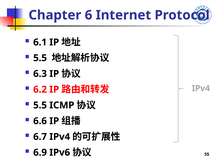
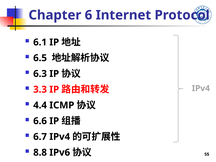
5.5: 5.5 -> 6.5 (40, 58)
6.2: 6.2 -> 3.3 (40, 89)
5.5: 5.5 -> 4.4 (40, 105)
6.9: 6.9 -> 8.8 (40, 152)
